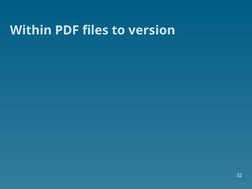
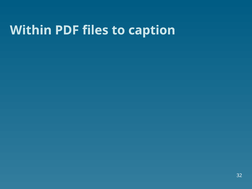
version: version -> caption (152, 30)
